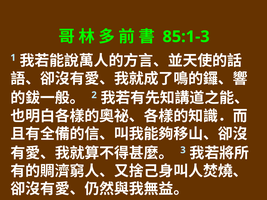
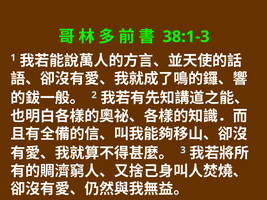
85:1-3: 85:1-3 -> 38:1-3 (186, 37)
